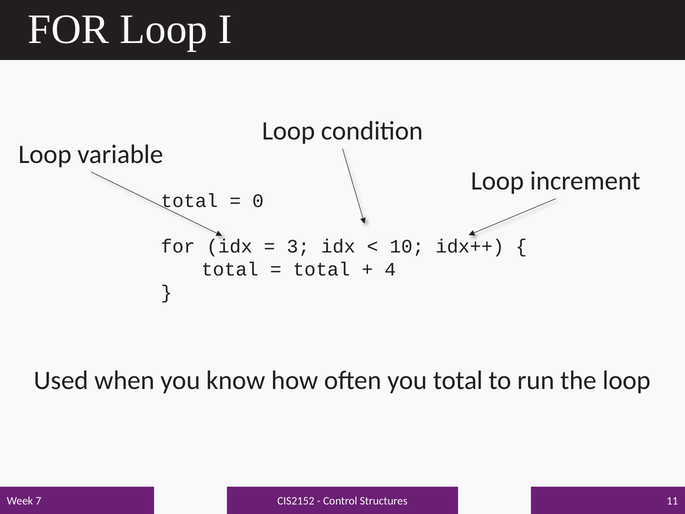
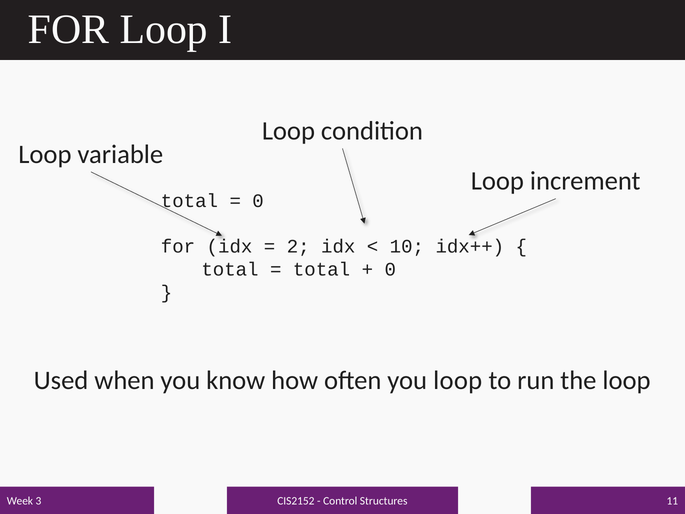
3: 3 -> 2 (298, 246)
4: 4 -> 0 (390, 269)
you total: total -> loop (458, 380)
7: 7 -> 3 (38, 501)
